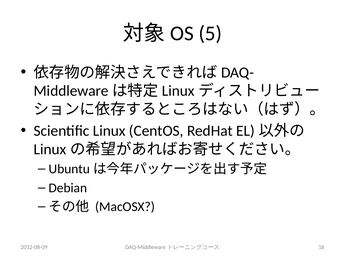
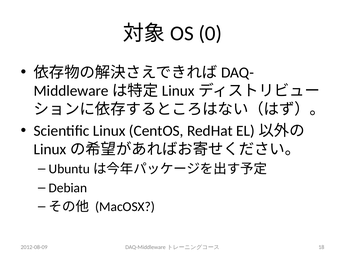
5: 5 -> 0 (210, 33)
